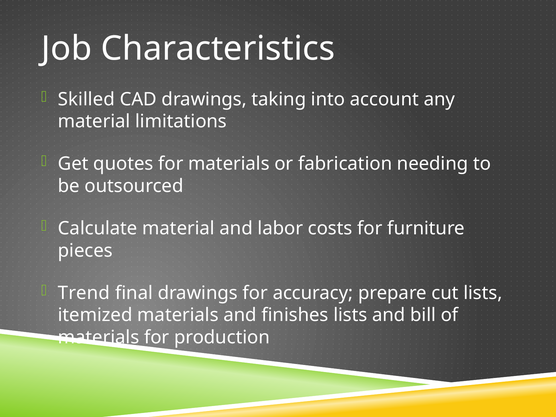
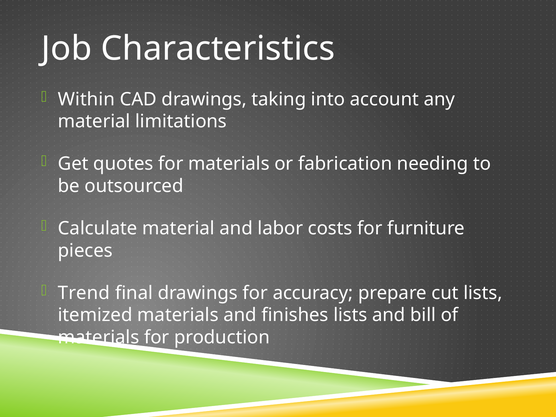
Skilled: Skilled -> Within (86, 99)
